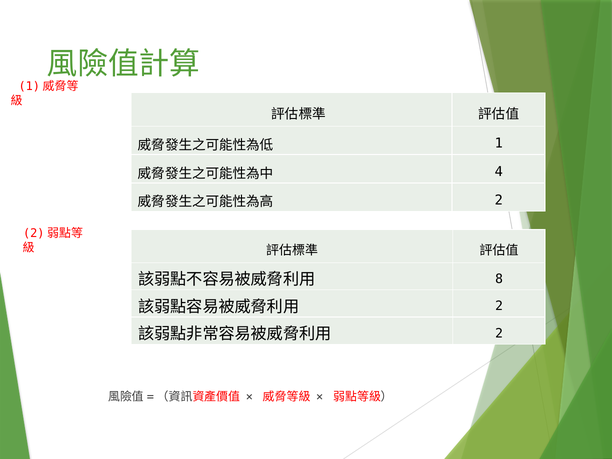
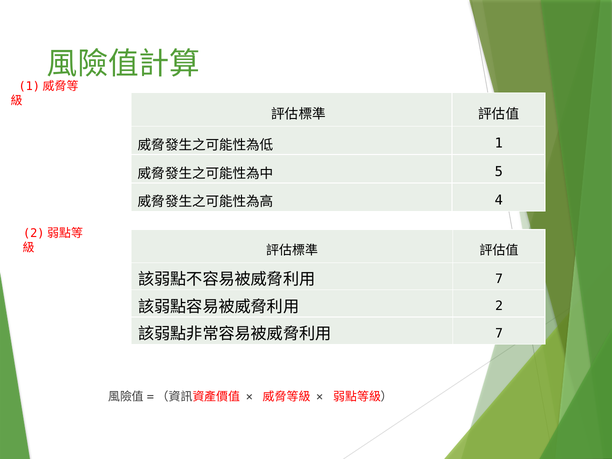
4: 4 -> 5 (499, 172)
2: 2 -> 4 (499, 200)
8: 8 -> 7 (499, 279)
2: 2 -> 7 (499, 333)
